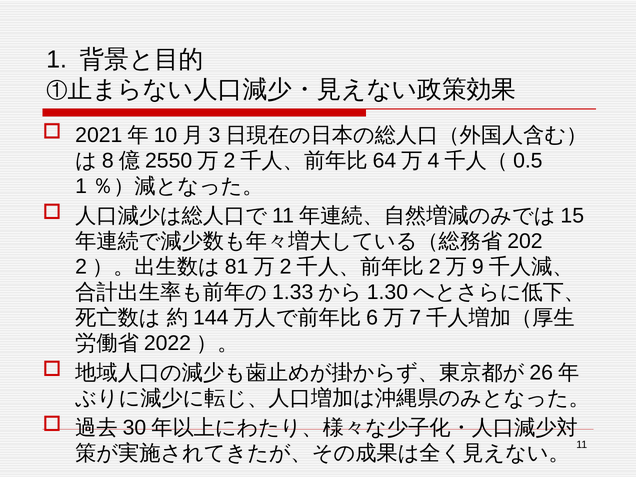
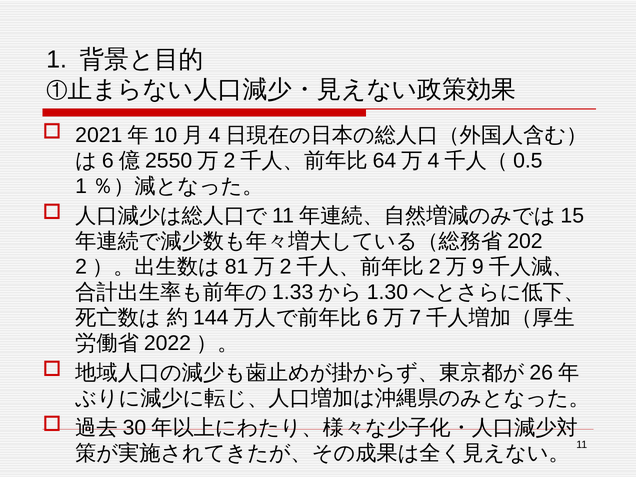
3: 3 -> 4 (214, 135)
8: 8 -> 6 (108, 161)
